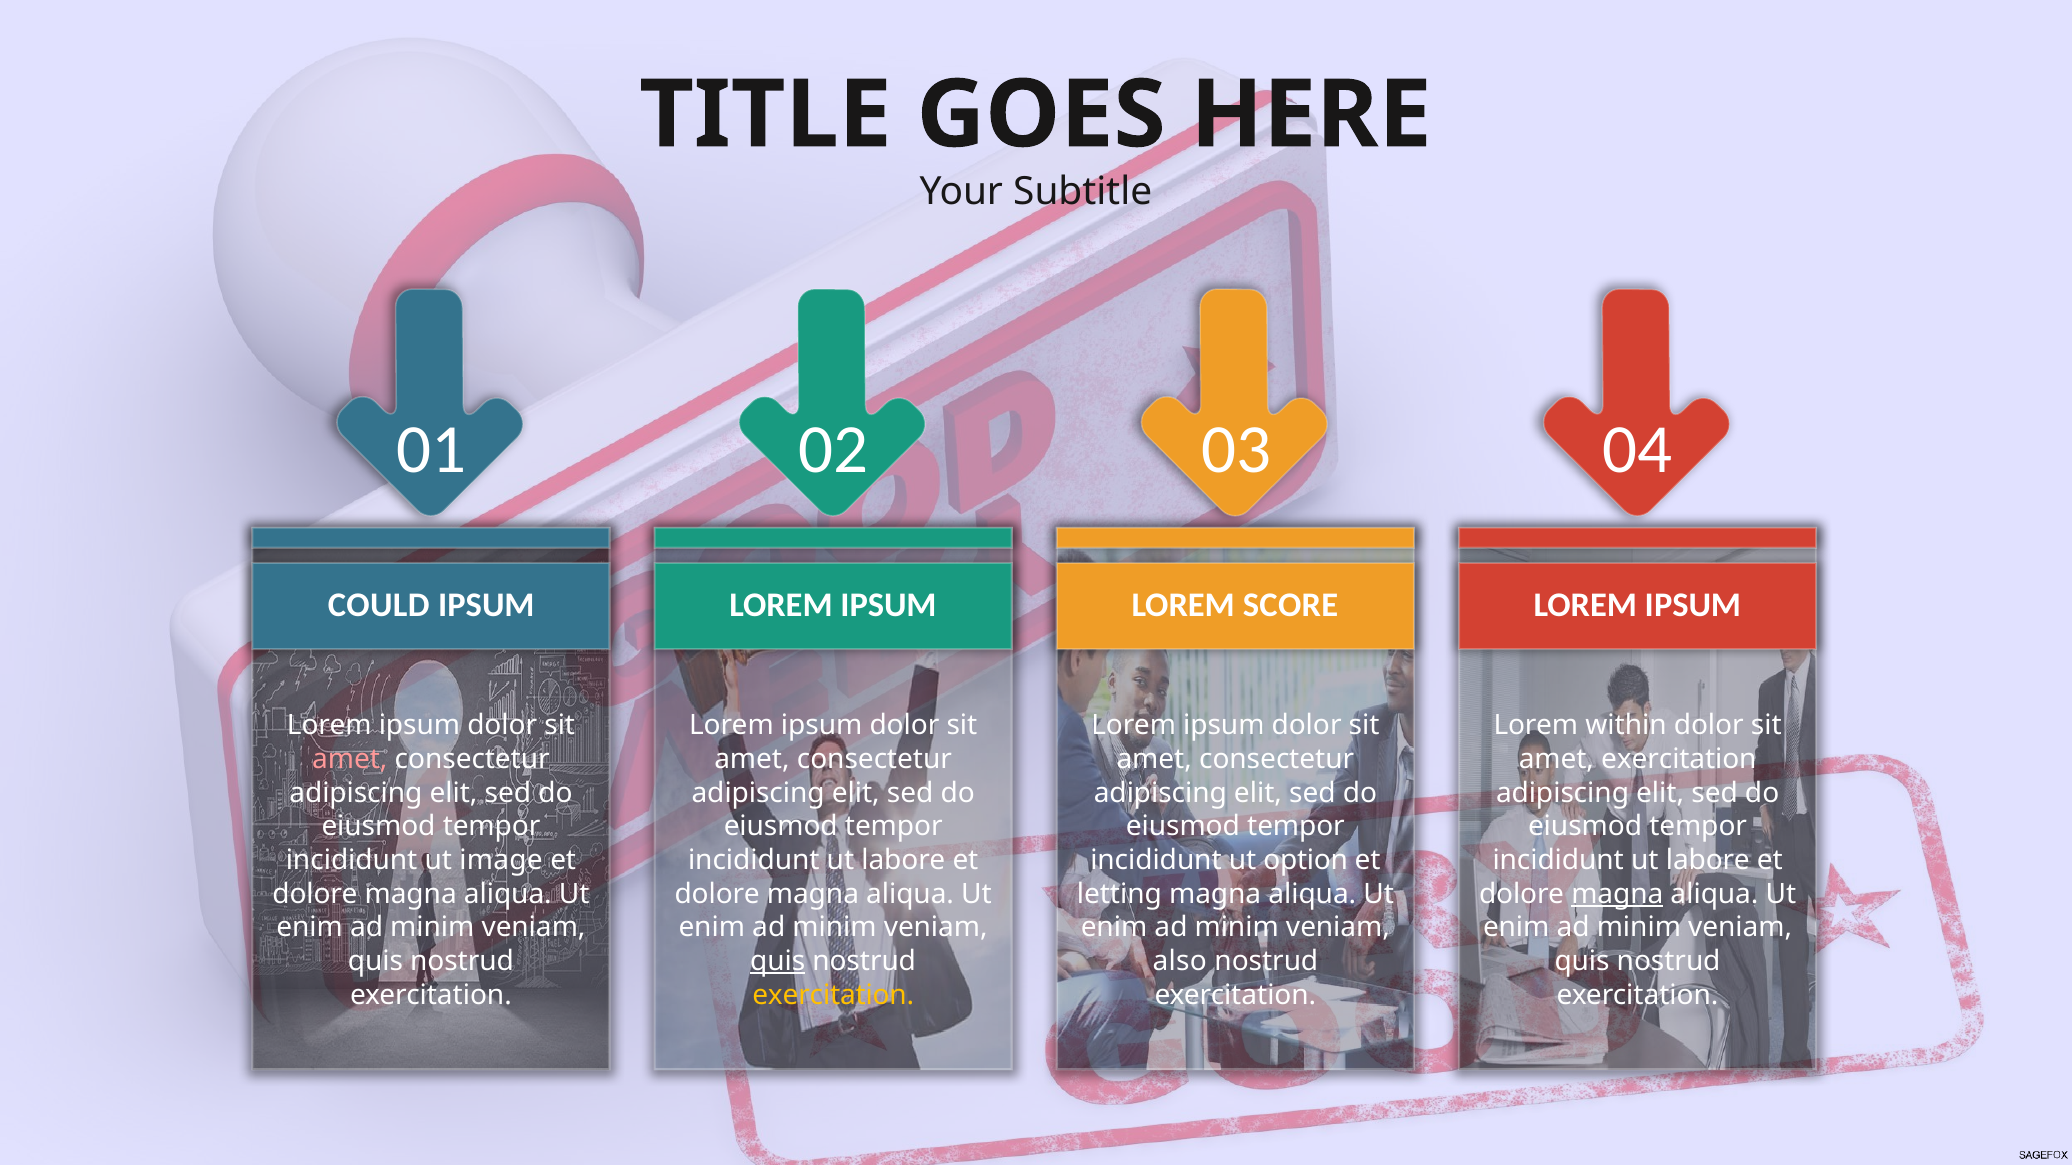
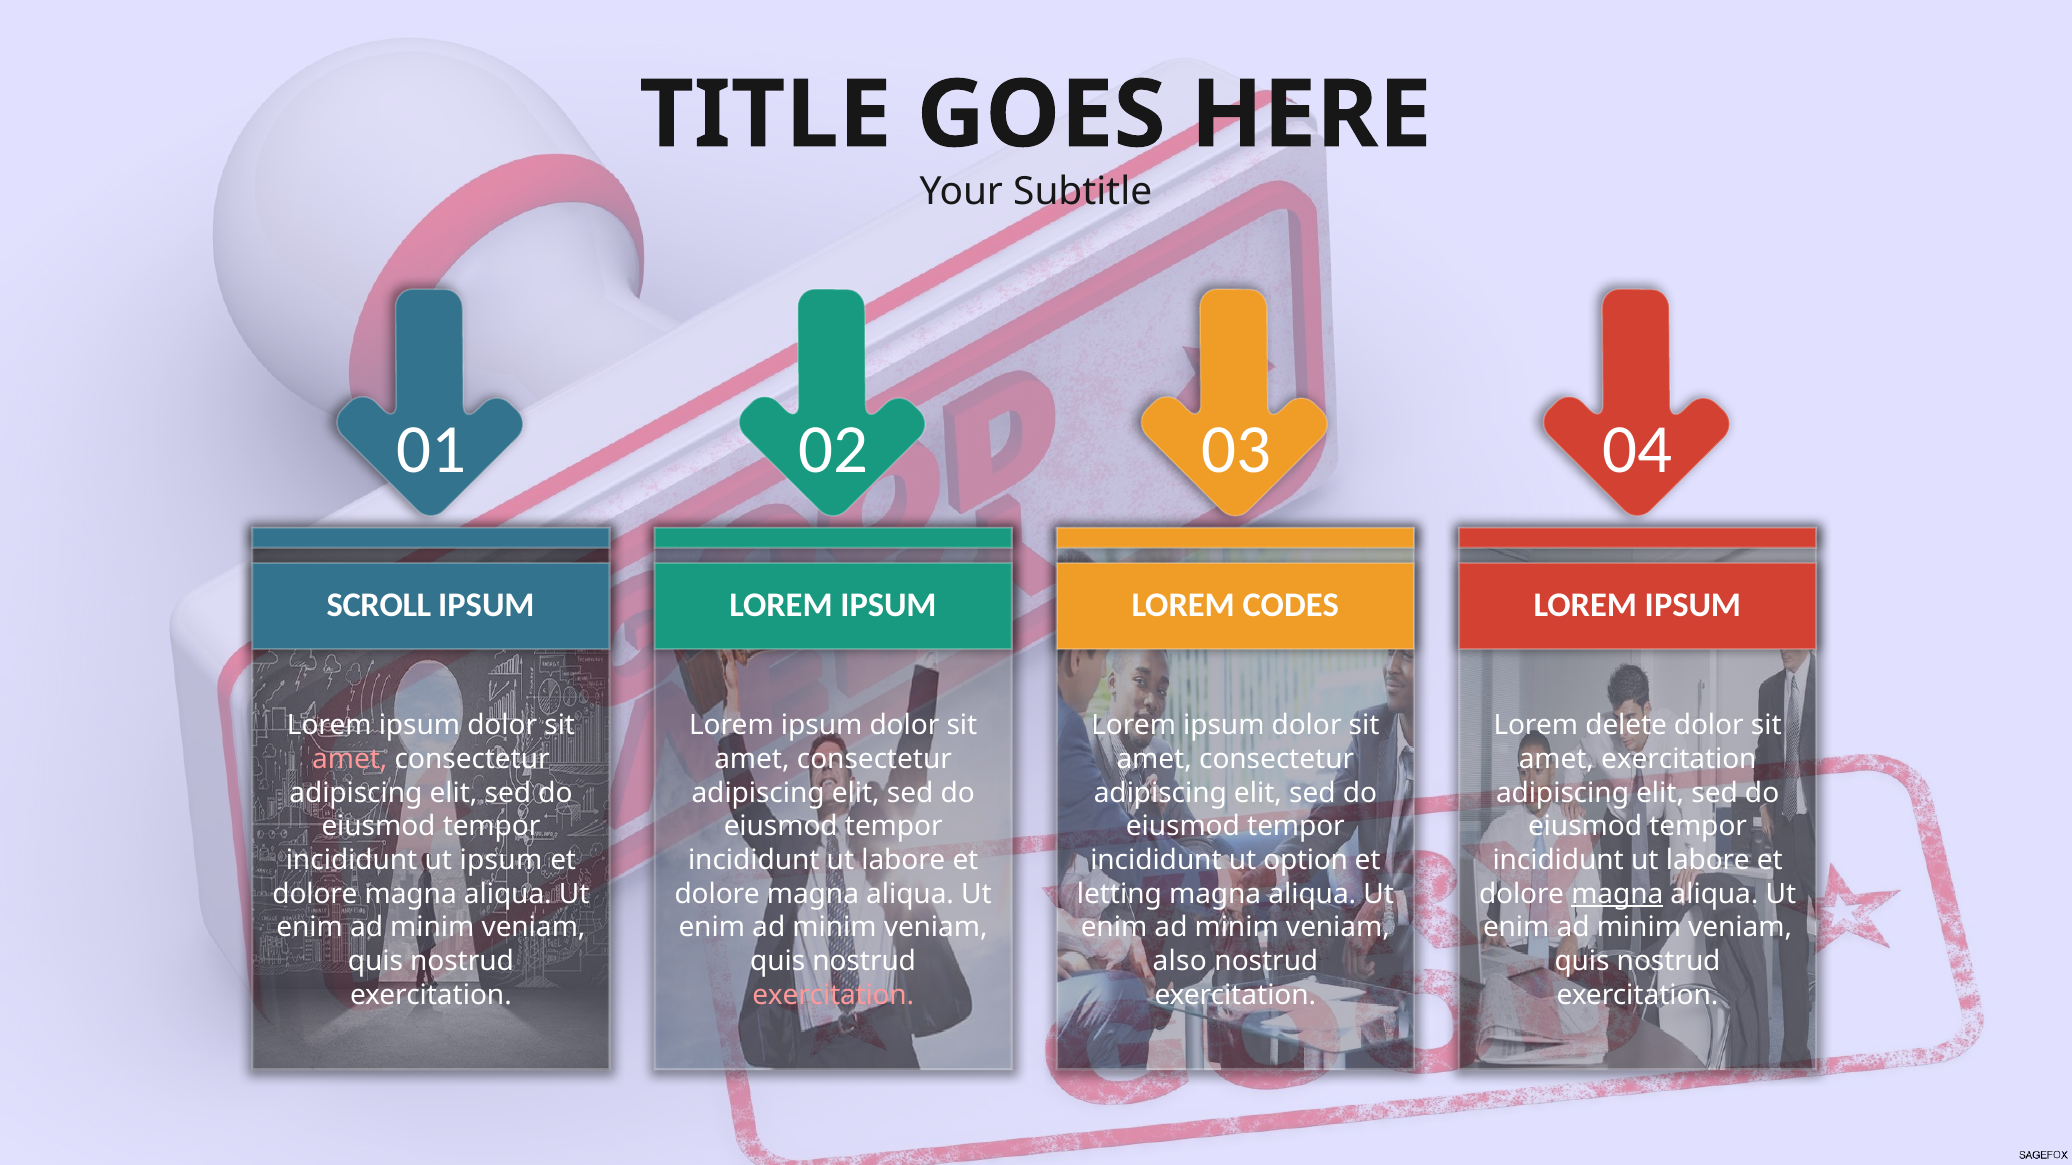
COULD: COULD -> SCROLL (379, 606)
SCORE: SCORE -> CODES (1291, 606)
within: within -> delete (1626, 726)
ut image: image -> ipsum (501, 861)
quis underline: present -> none (778, 962)
exercitation colour: yellow -> pink (833, 995)
